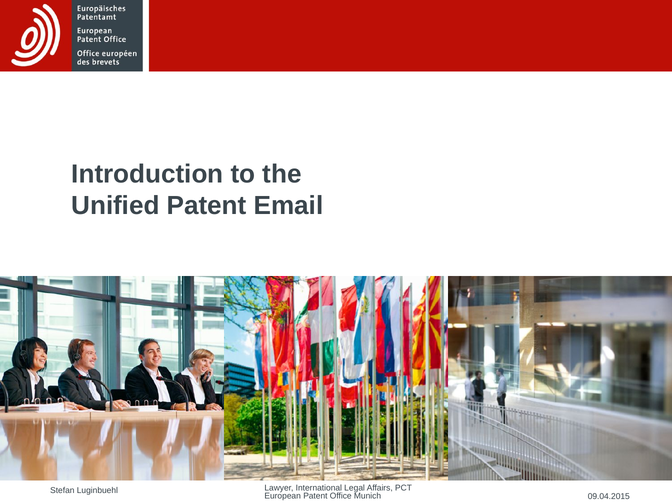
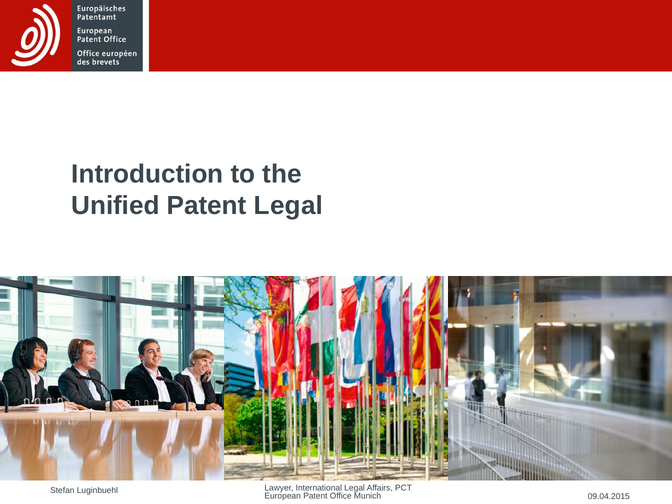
Patent Email: Email -> Legal (288, 206)
